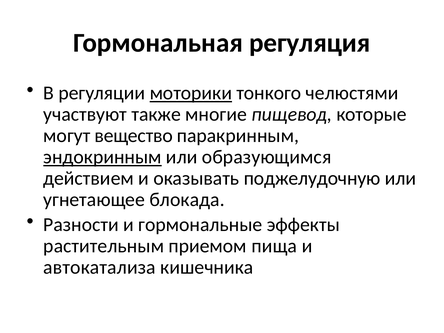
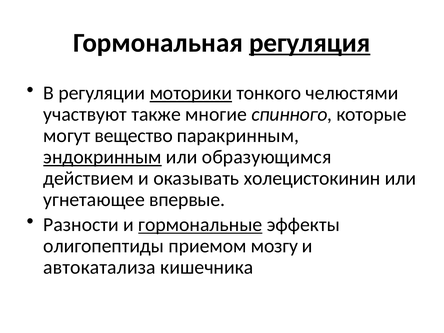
регуляция underline: none -> present (310, 43)
пищевод: пищевод -> спинного (292, 114)
поджелудочную: поджелудочную -> холецистокинин (312, 178)
блокада: блокада -> впервые (187, 200)
гормональные underline: none -> present (200, 225)
растительным: растительным -> олигопептиды (104, 246)
пища: пища -> мозгу (274, 246)
